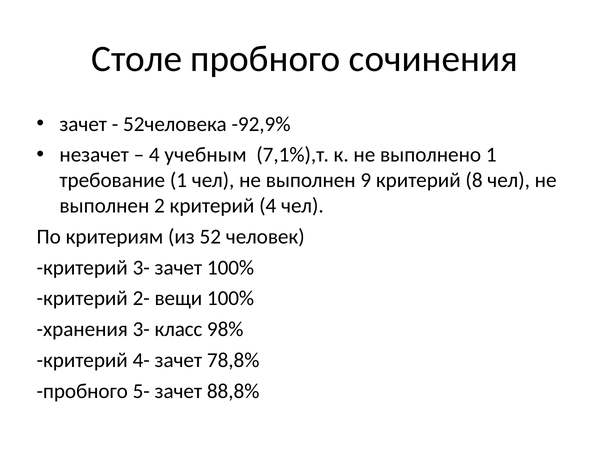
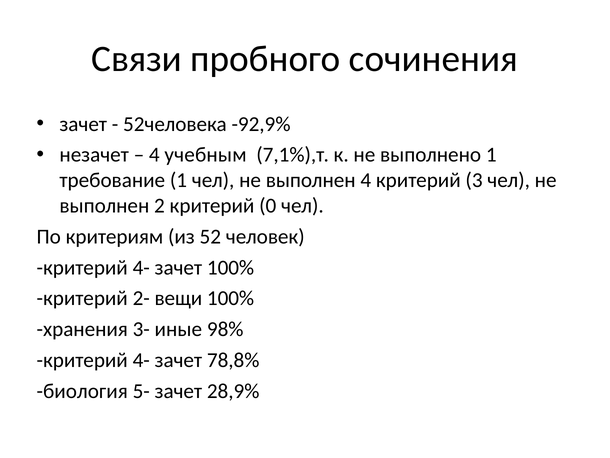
Столе: Столе -> Связи (137, 59)
выполнен 9: 9 -> 4 (366, 180)
8: 8 -> 3 (474, 180)
критерий 4: 4 -> 0 (268, 206)
3-: 3- -> 4- (141, 267)
класс: класс -> иные (178, 329)
пробного: пробного -> биология (82, 391)
88,8%: 88,8% -> 28,9% (233, 391)
